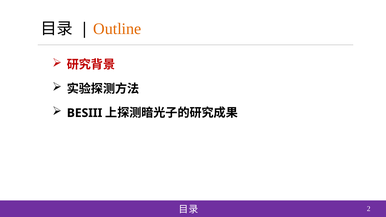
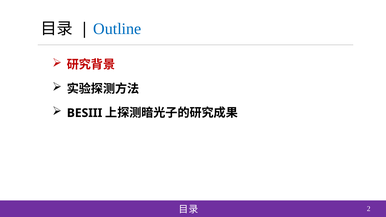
Outline colour: orange -> blue (117, 29)
